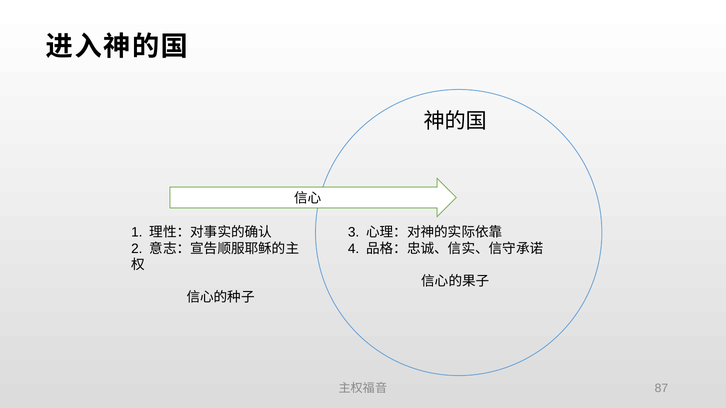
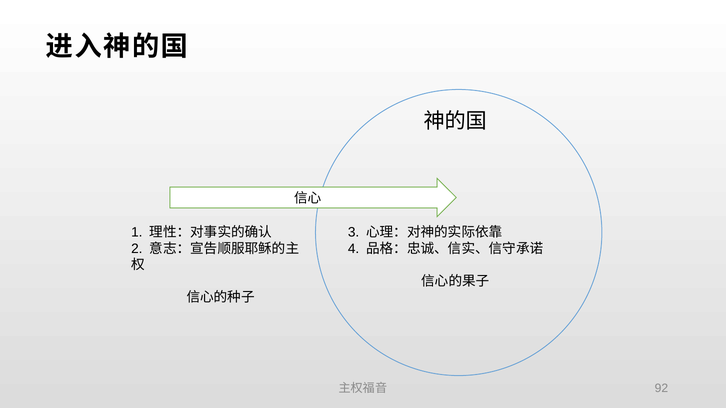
87: 87 -> 92 (661, 388)
